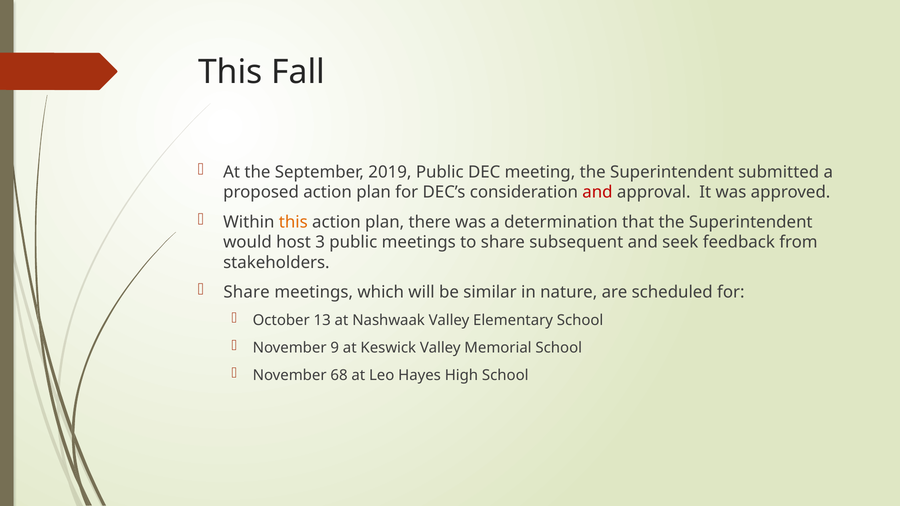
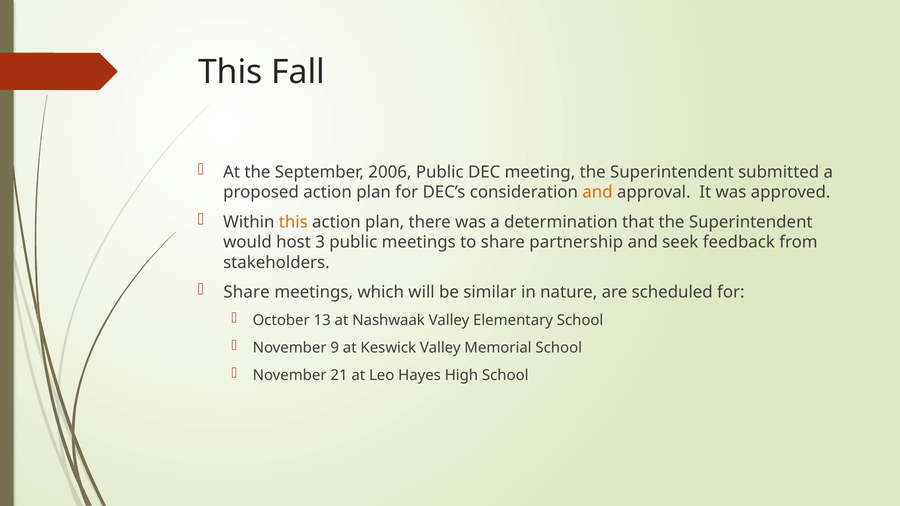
2019: 2019 -> 2006 (390, 172)
and colour: red -> orange (597, 192)
subsequent: subsequent -> partnership (576, 242)
68: 68 -> 21 (339, 375)
